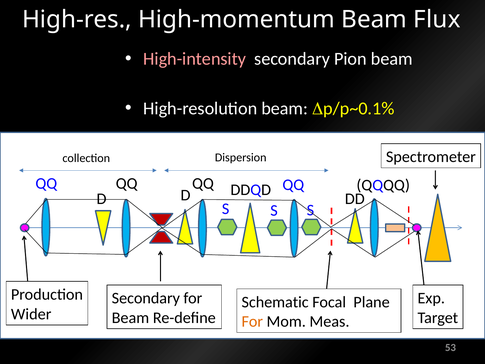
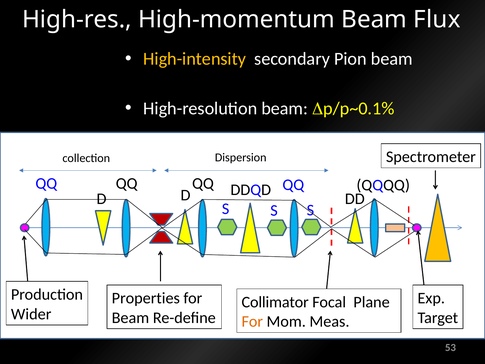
High-intensity colour: pink -> yellow (195, 59)
Secondary: Secondary -> Properties (146, 298)
Schematic: Schematic -> Collimator (275, 302)
